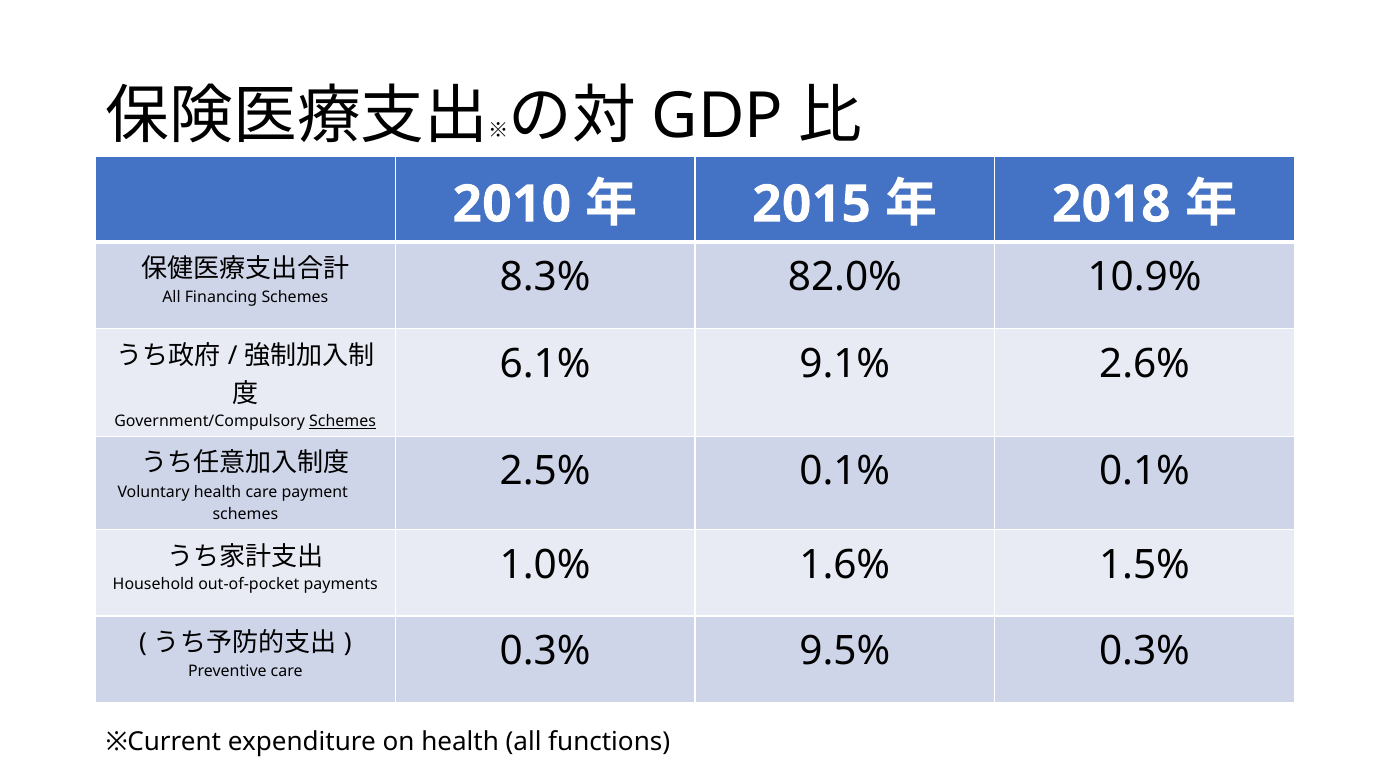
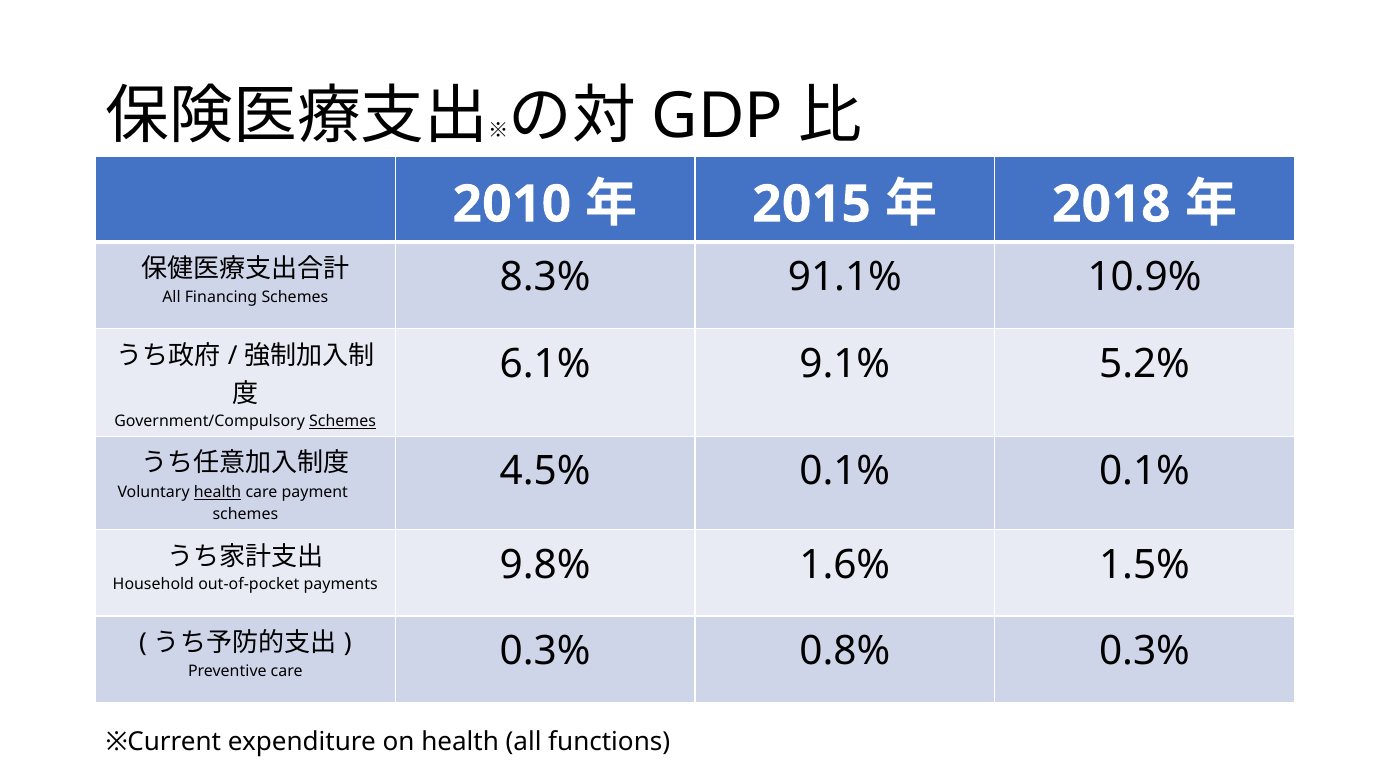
82.0%: 82.0% -> 91.1% (845, 277)
2.6%: 2.6% -> 5.2% (1145, 364)
2.5%: 2.5% -> 4.5% (545, 471)
health underline: none -> present (218, 493)
1.0%: 1.0% -> 9.8% (545, 565)
9.5%: 9.5% -> 0.8% (845, 651)
